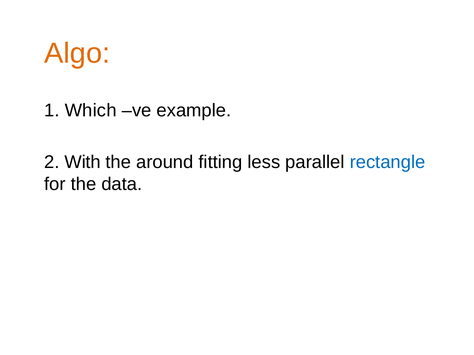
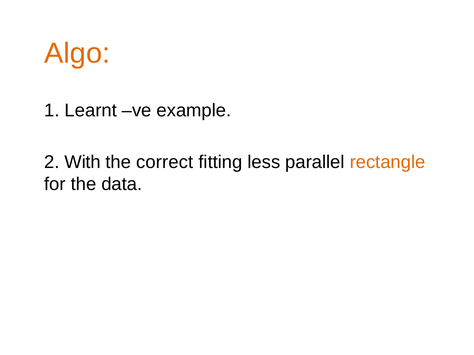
Which: Which -> Learnt (91, 111)
around: around -> correct (165, 162)
rectangle colour: blue -> orange (388, 162)
